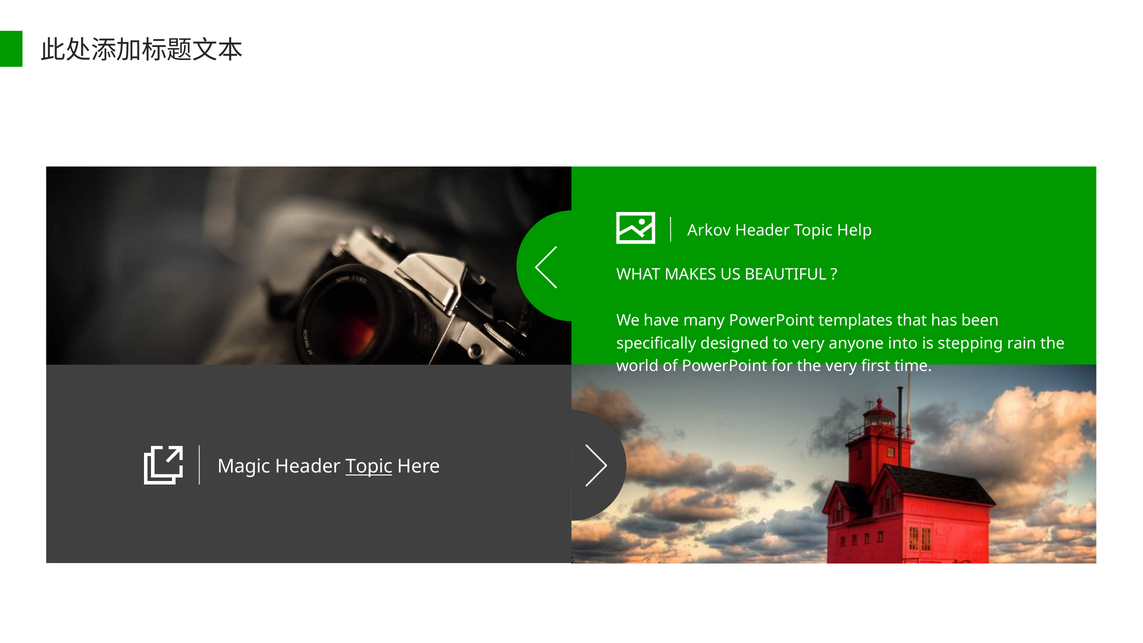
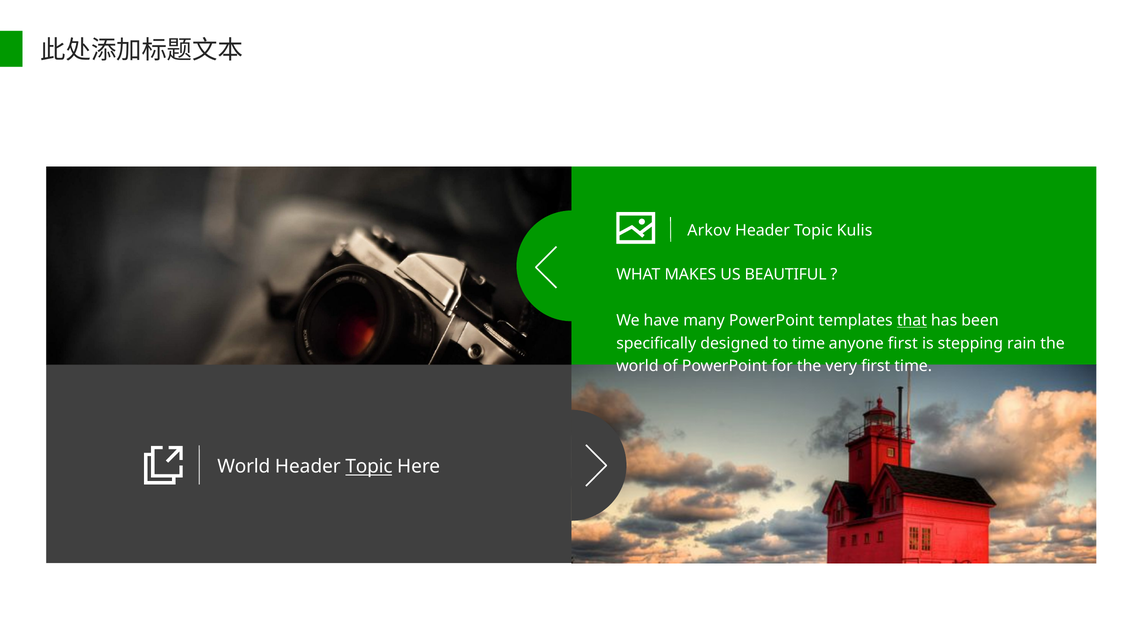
Help: Help -> Kulis (855, 231)
that underline: none -> present (912, 320)
to very: very -> time (809, 343)
anyone into: into -> first (903, 343)
Magic: Magic -> World (244, 466)
